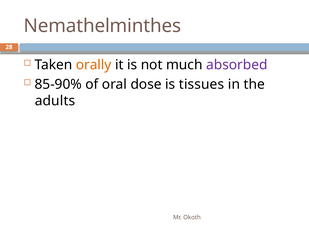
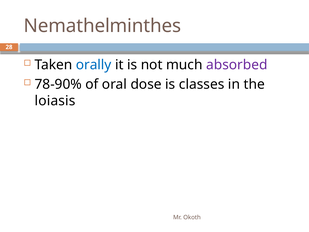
orally colour: orange -> blue (94, 65)
85-90%: 85-90% -> 78-90% (58, 84)
tissues: tissues -> classes (202, 84)
adults: adults -> loiasis (55, 101)
